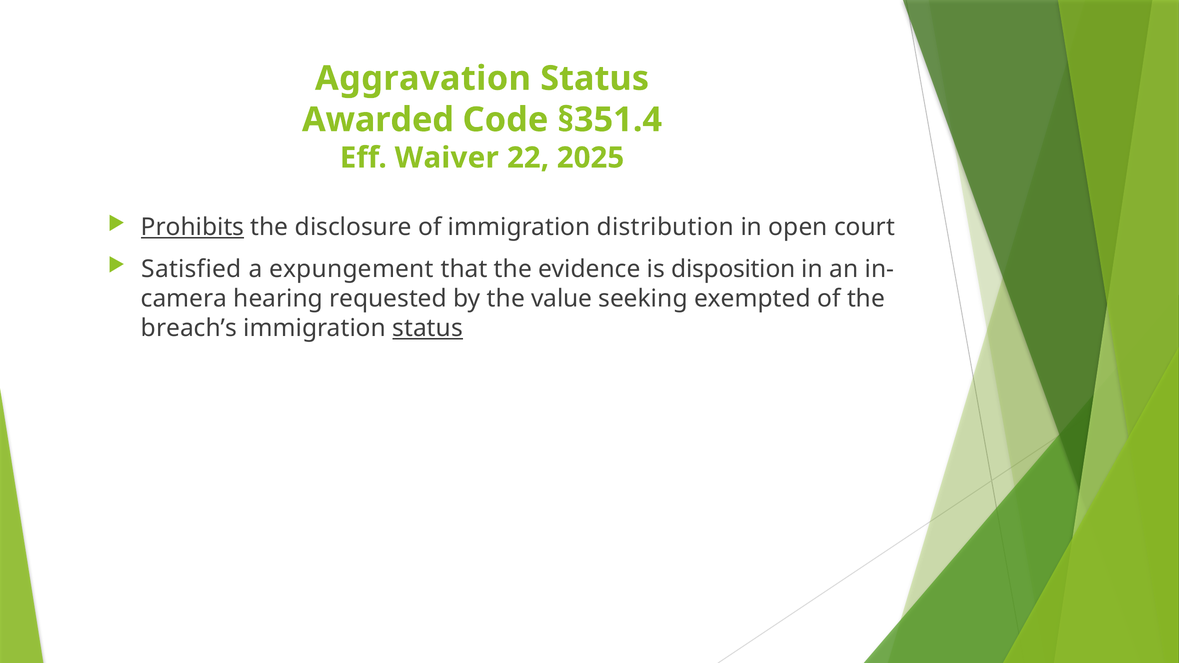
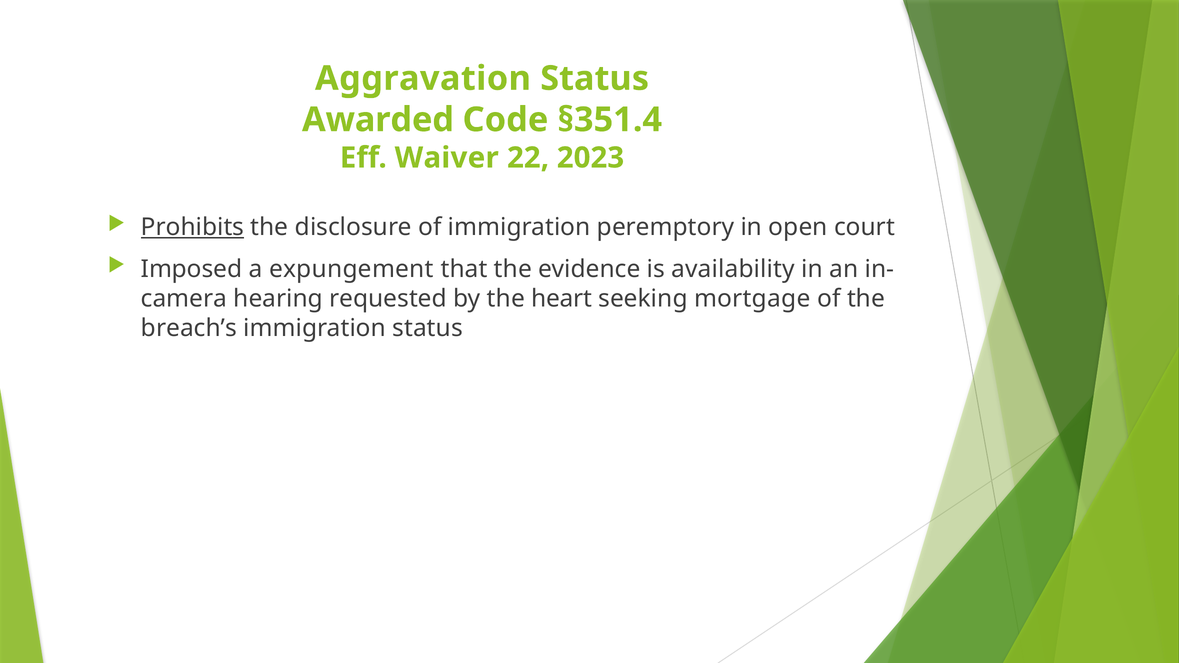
2025: 2025 -> 2023 (590, 158)
distribution: distribution -> peremptory (666, 227)
Satisfied: Satisfied -> Imposed (192, 269)
disposition: disposition -> availability (733, 269)
value: value -> heart (562, 299)
exempted: exempted -> mortgage (752, 299)
status underline: present -> none (428, 328)
